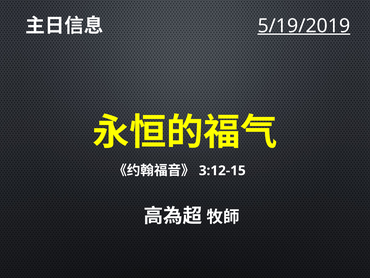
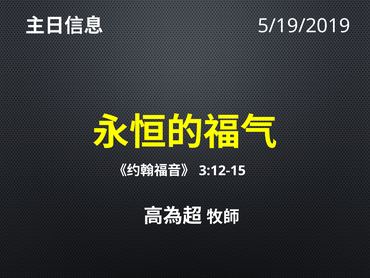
5/19/2019 underline: present -> none (304, 26)
